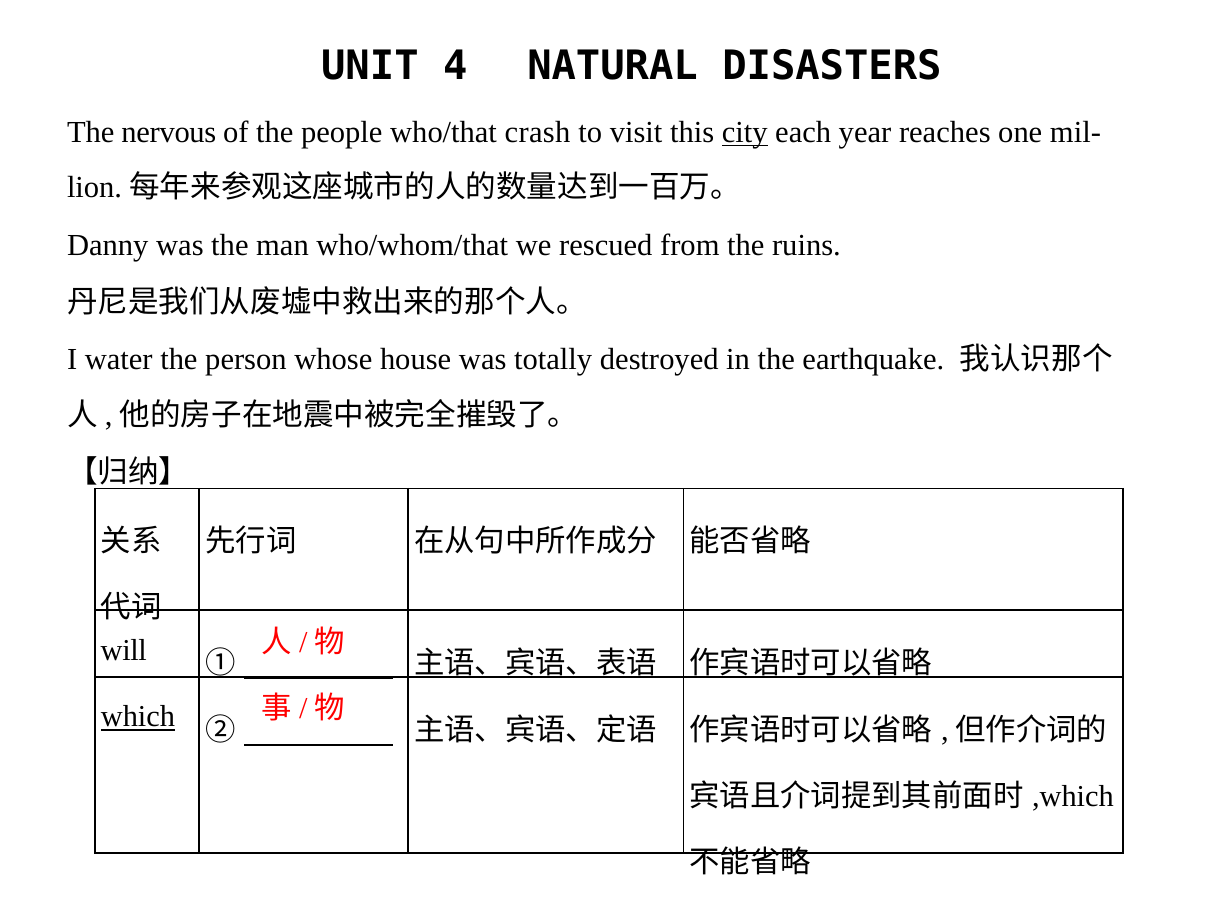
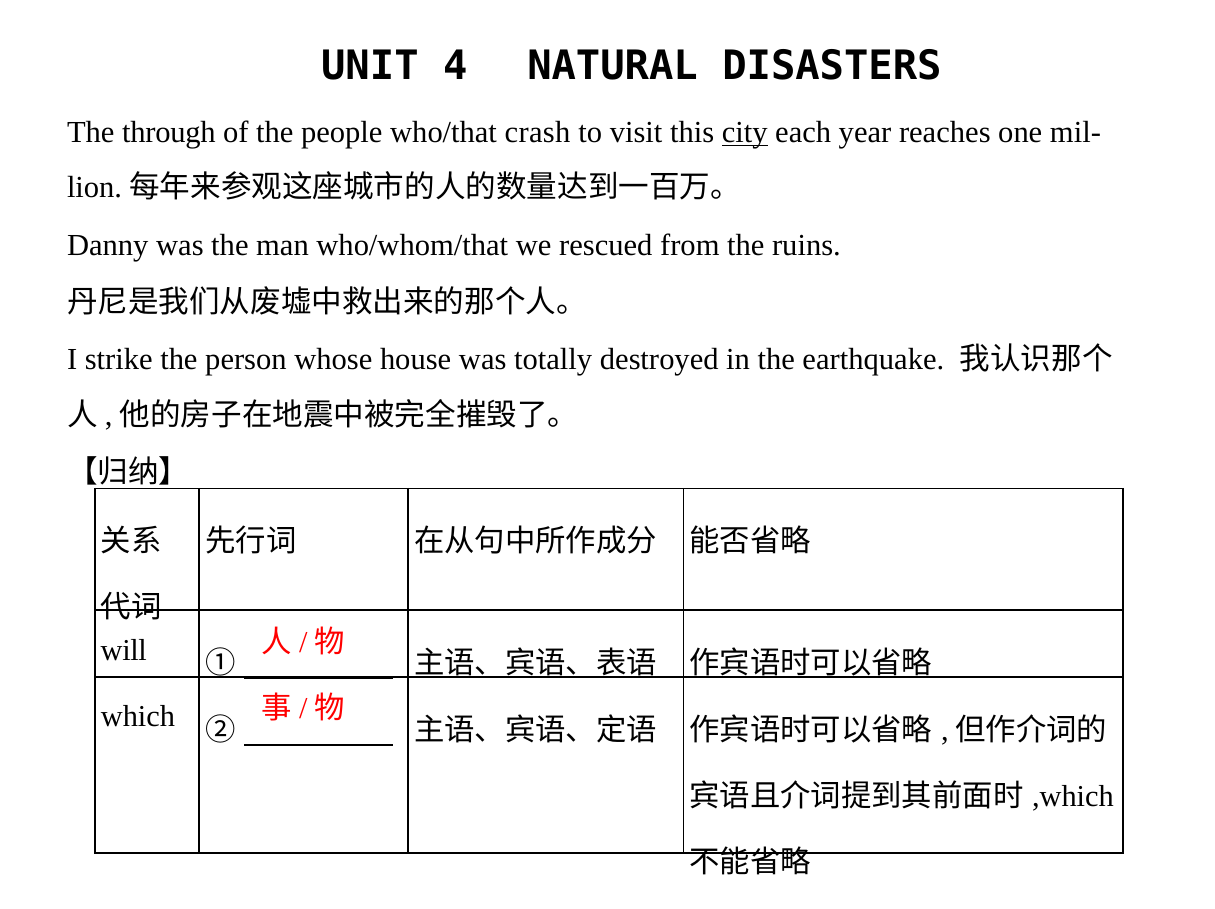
nervous: nervous -> through (169, 132)
water: water -> strike (119, 360)
which underline: present -> none (138, 717)
